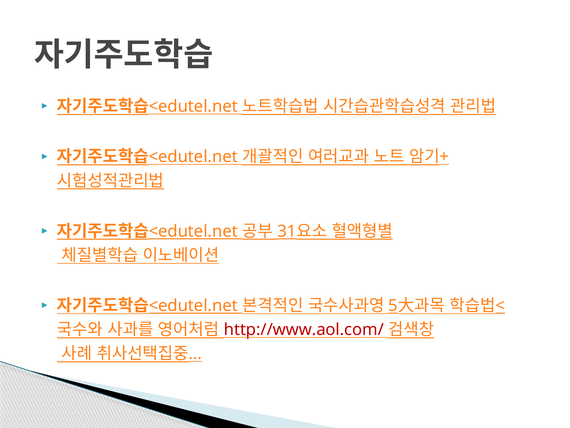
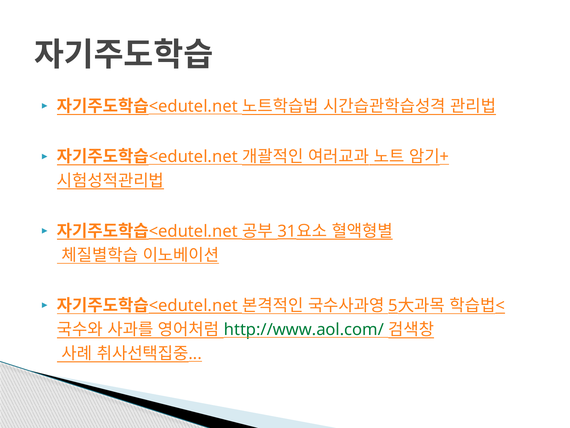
http://www.aol.com/ colour: red -> green (304, 329)
